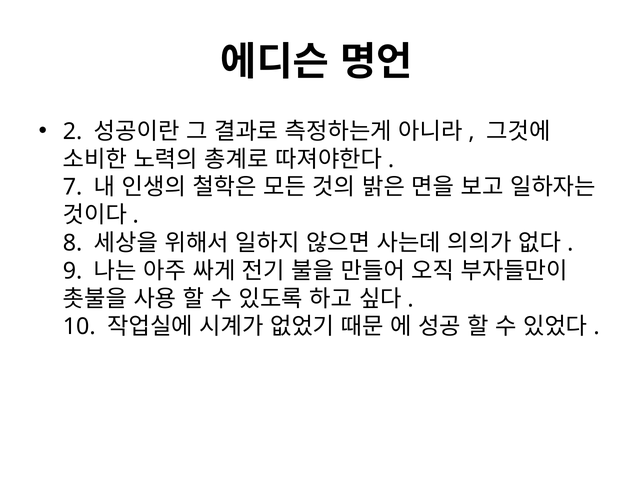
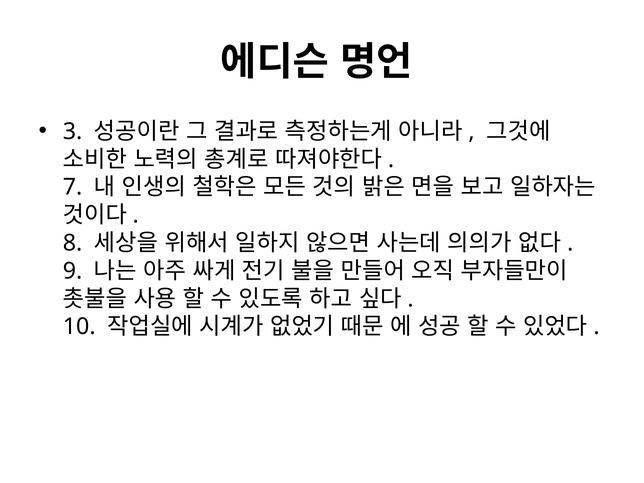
2: 2 -> 3 (73, 131)
